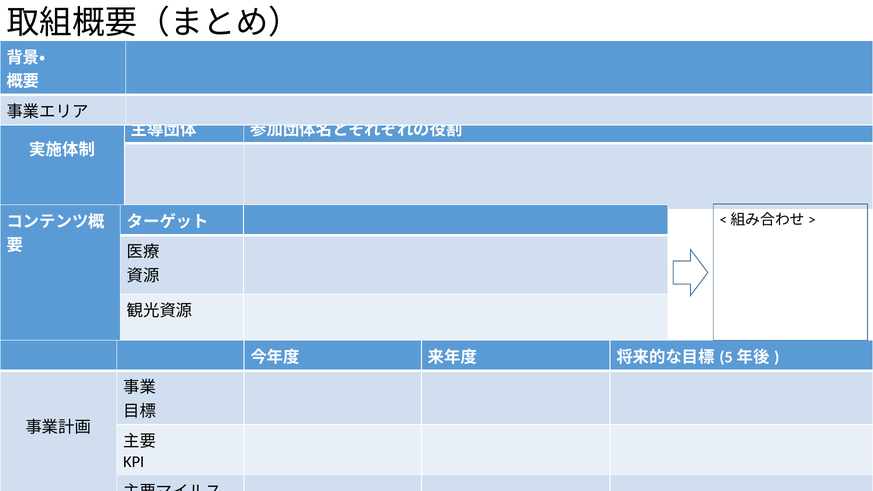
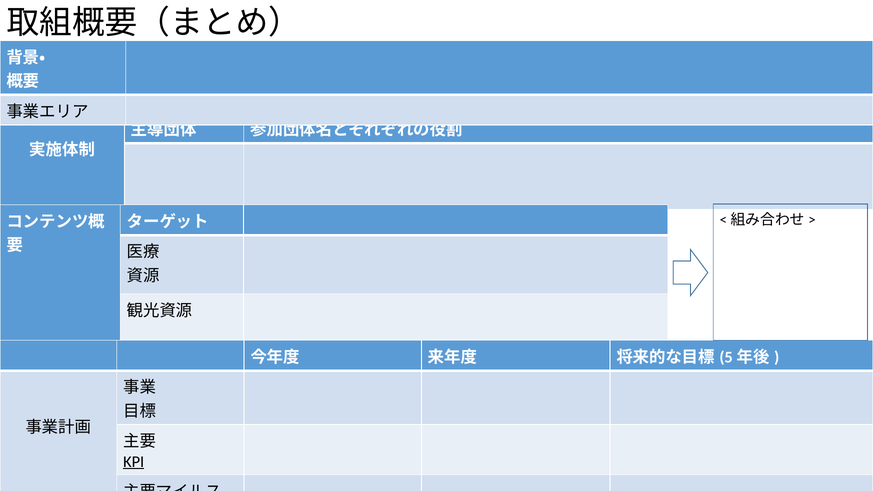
KPI underline: none -> present (134, 462)
